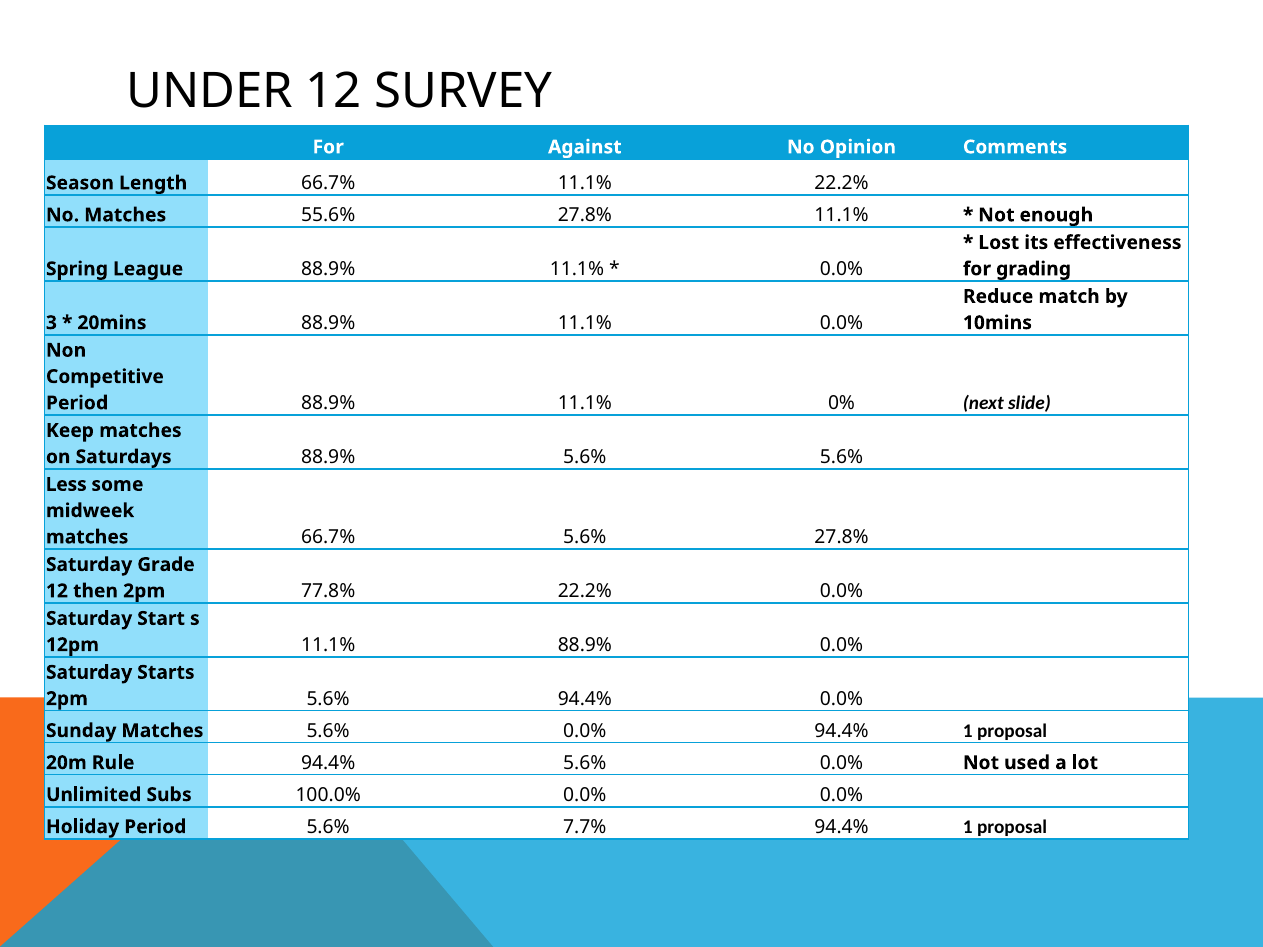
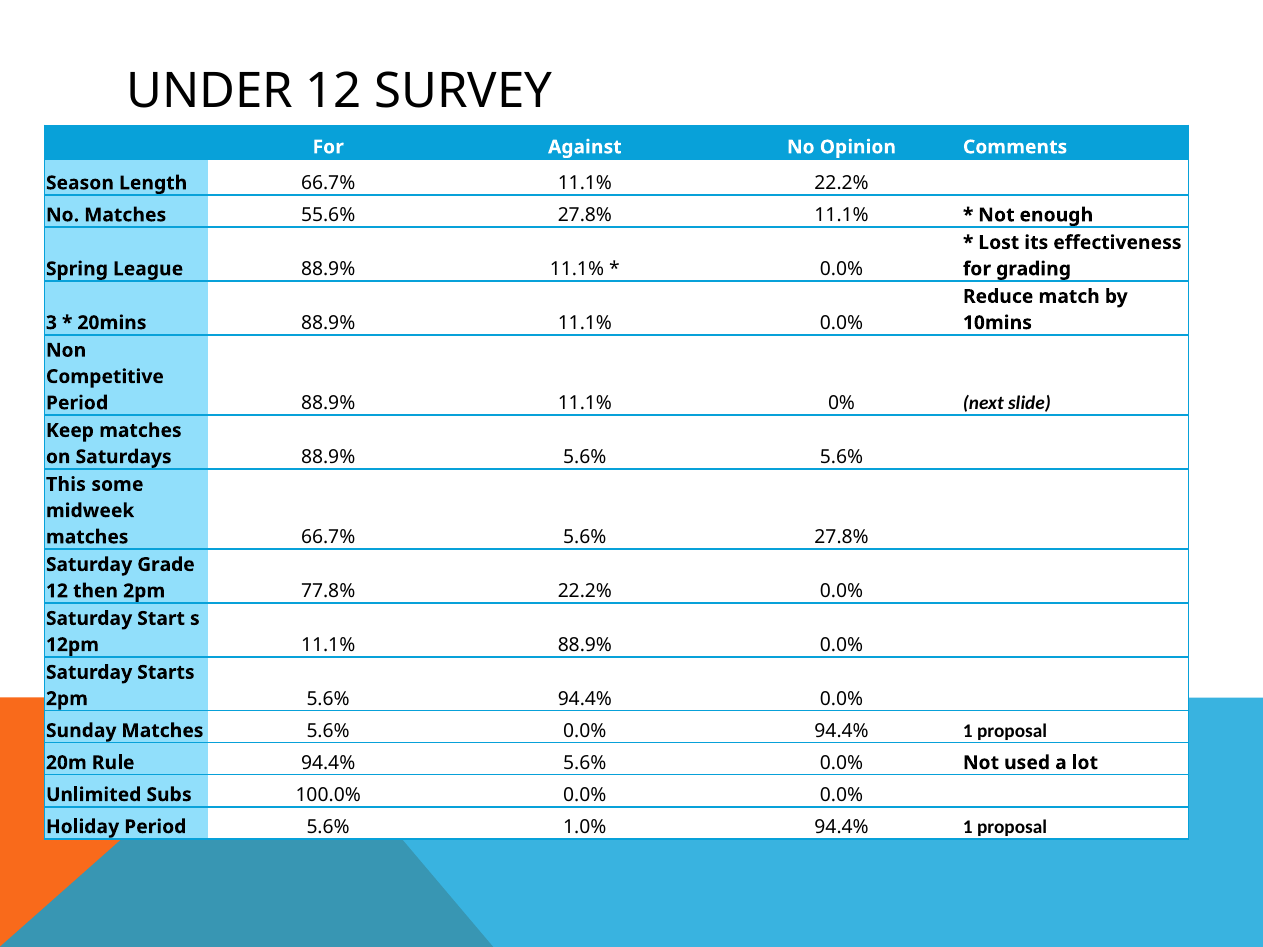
Less: Less -> This (66, 485)
7.7%: 7.7% -> 1.0% (585, 827)
